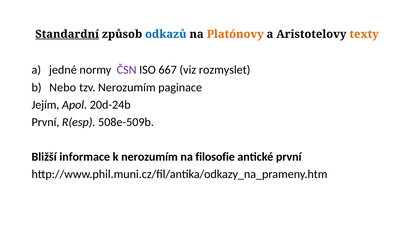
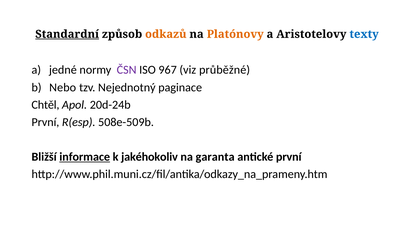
odkazů colour: blue -> orange (166, 34)
texty colour: orange -> blue (364, 34)
667: 667 -> 967 (168, 70)
rozmyslet: rozmyslet -> průběžné (225, 70)
tzv Nerozumím: Nerozumím -> Nejednotný (127, 87)
Jejím: Jejím -> Chtěl (45, 105)
informace underline: none -> present (85, 157)
k nerozumím: nerozumím -> jakéhokoliv (150, 157)
filosofie: filosofie -> garanta (215, 157)
